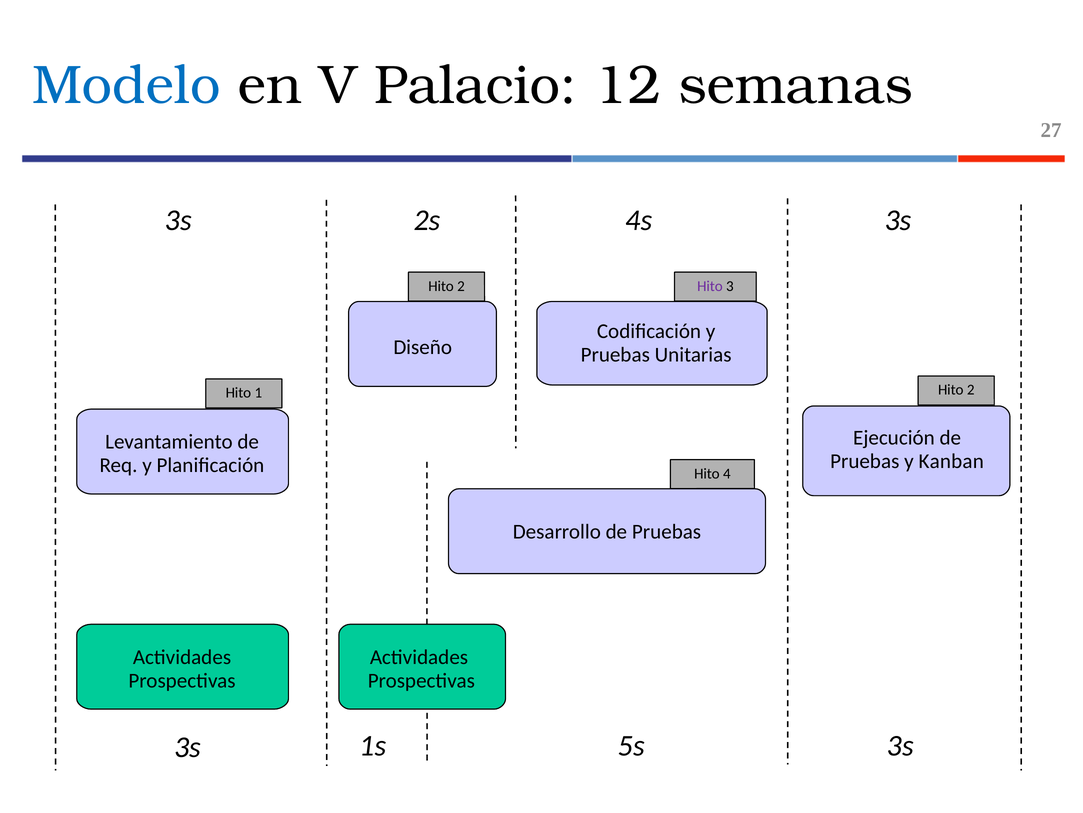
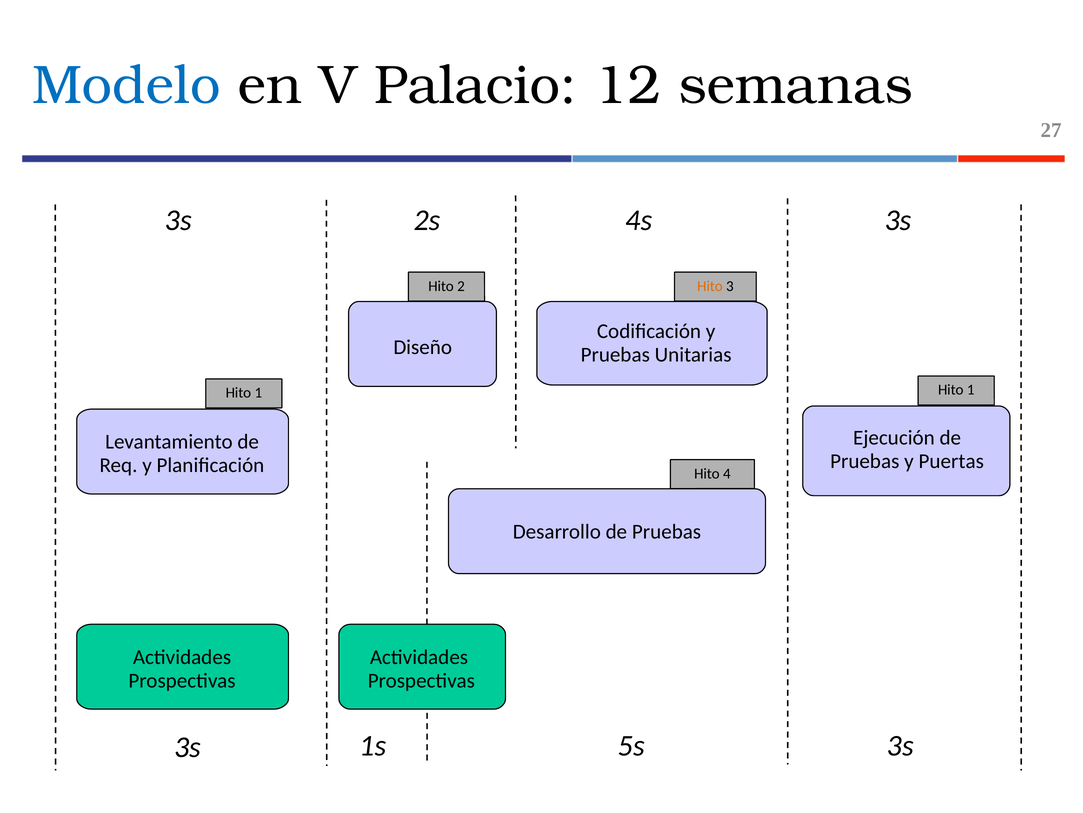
Hito colour: purple -> orange (710, 286)
2: 2 -> 1 (971, 390)
Kanban: Kanban -> Puertas (951, 461)
